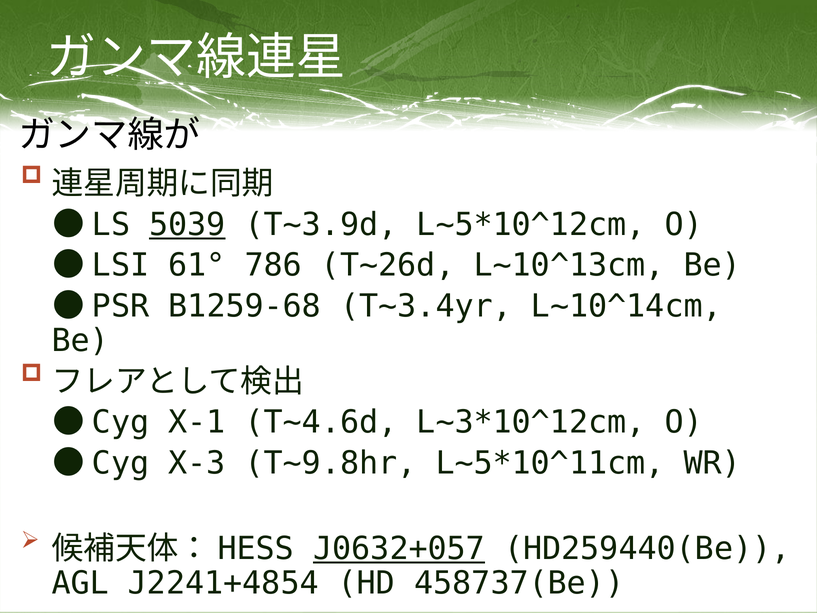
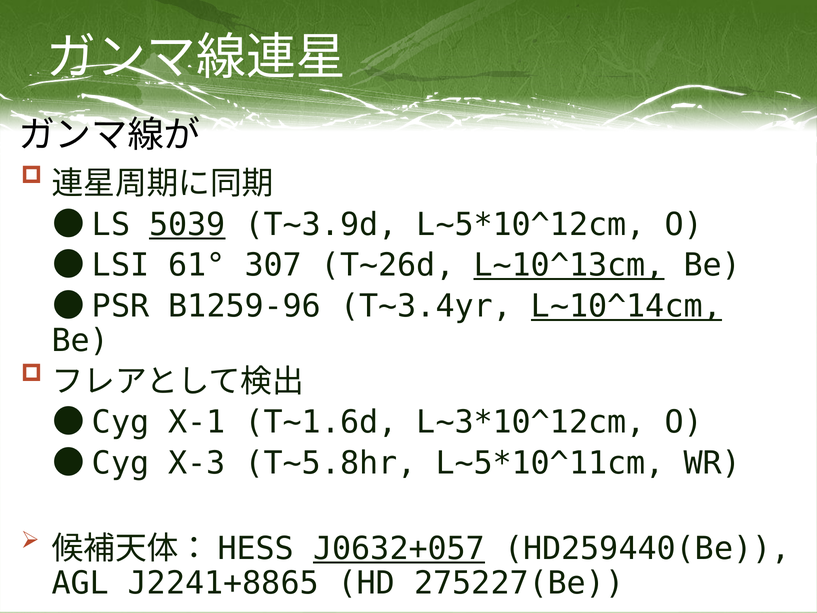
786: 786 -> 307 (273, 265)
L~10^13cm underline: none -> present (569, 265)
B1259-68: B1259-68 -> B1259-96 (245, 306)
L~10^14cm underline: none -> present (626, 306)
T~4.6d: T~4.6d -> T~1.6d (321, 422)
T~9.8hr: T~9.8hr -> T~5.8hr (331, 463)
J2241+4854: J2241+4854 -> J2241+8865 (223, 583)
458737(Be: 458737(Be -> 275227(Be (519, 583)
